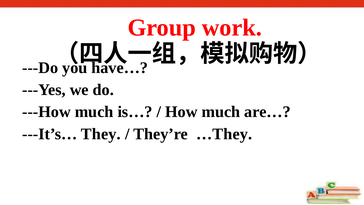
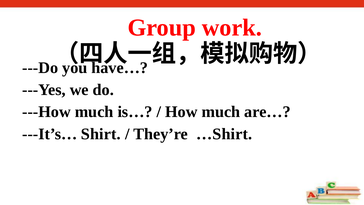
They: They -> Shirt (101, 134)
…They: …They -> …Shirt (224, 134)
